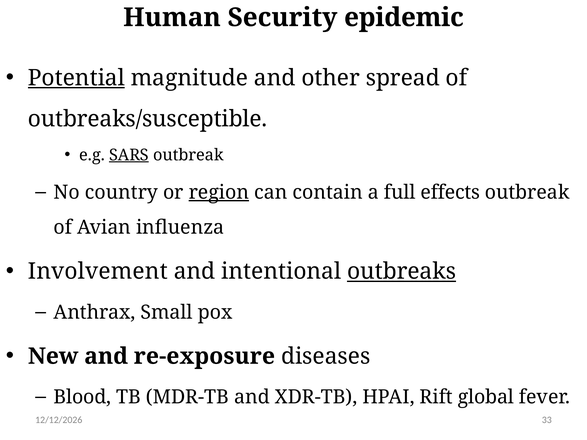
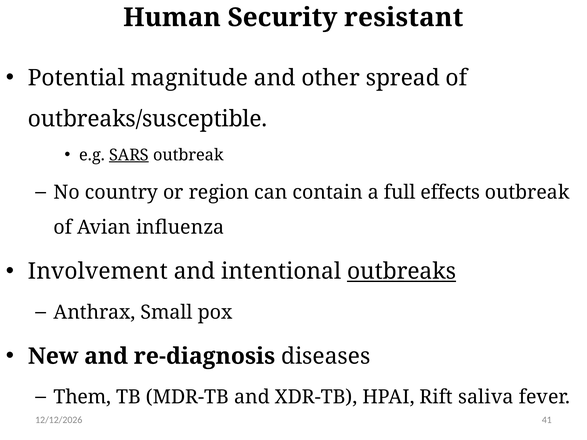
epidemic: epidemic -> resistant (404, 18)
Potential underline: present -> none (76, 78)
region underline: present -> none (219, 192)
re-exposure: re-exposure -> re-diagnosis (204, 356)
Blood: Blood -> Them (82, 397)
global: global -> saliva (486, 397)
33: 33 -> 41 (547, 420)
